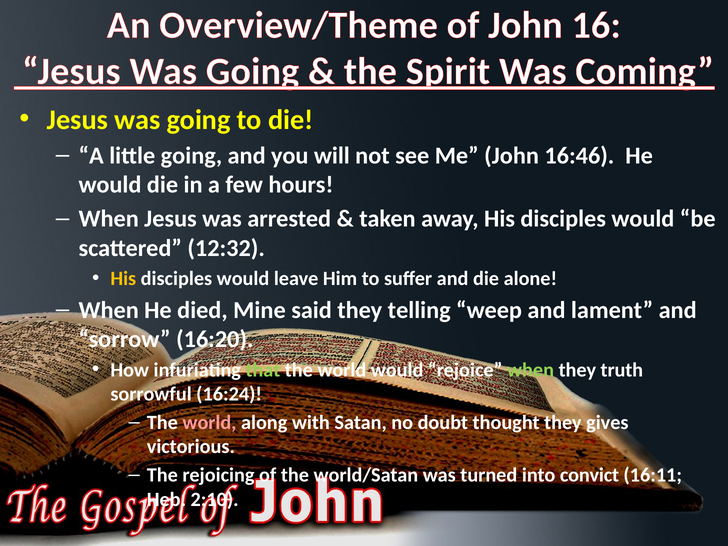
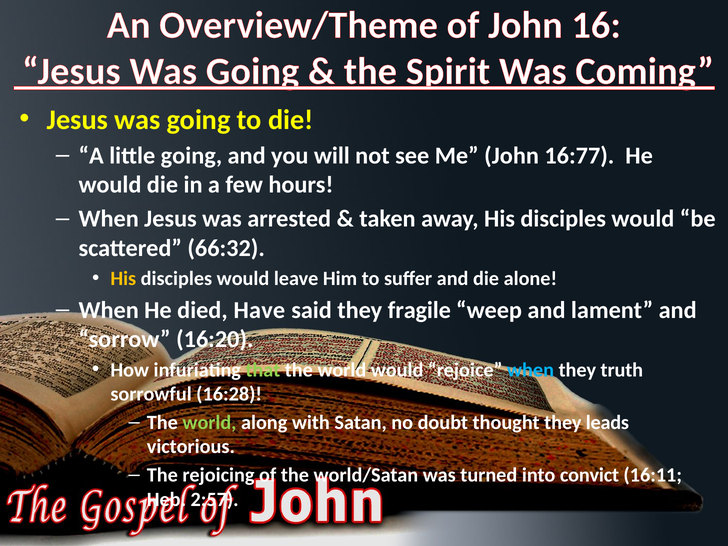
16:46: 16:46 -> 16:77 (579, 156)
12:32: 12:32 -> 66:32 (226, 248)
Mine: Mine -> Have (259, 310)
telling: telling -> fragile (419, 310)
when colour: light green -> light blue (530, 370)
16:24: 16:24 -> 16:28 (229, 394)
world colour: pink -> light green (209, 422)
gives: gives -> leads (607, 422)
2:10: 2:10 -> 2:57 (215, 499)
